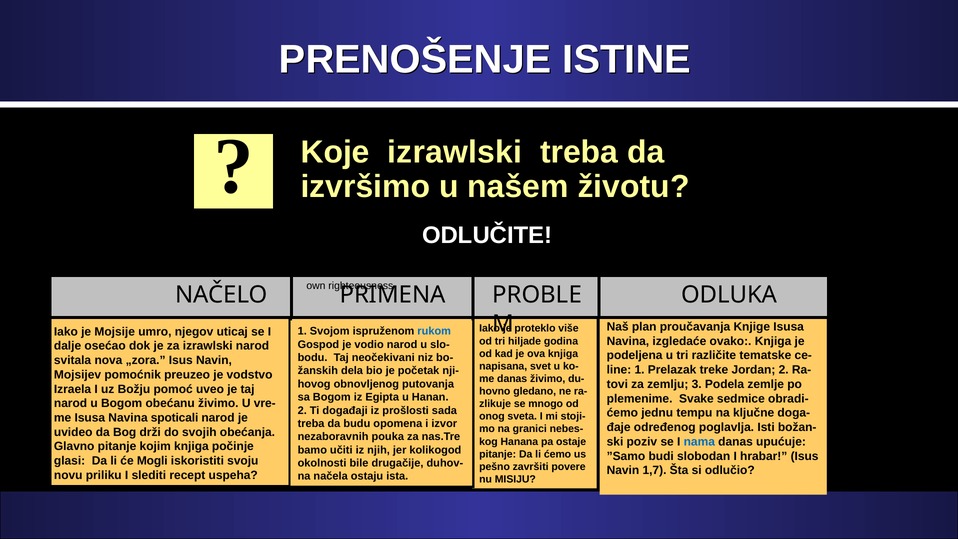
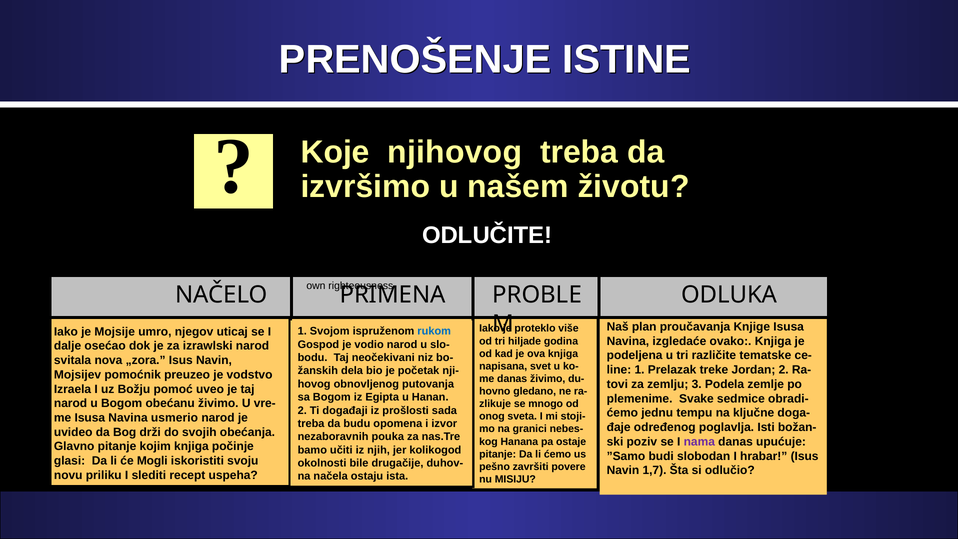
Koje izrawlski: izrawlski -> njihovog (455, 152)
spoticali: spoticali -> usmerio (174, 418)
nama colour: blue -> purple (699, 442)
